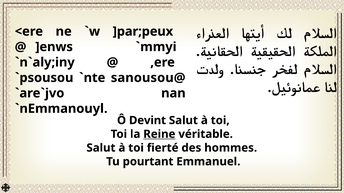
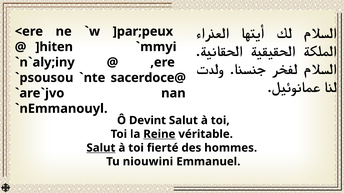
]enws: ]enws -> ]hiten (54, 47)
sanousou@: sanousou@ -> sacerdoce@ (148, 78)
Salut underline: none -> present (101, 148)
pourtant: pourtant -> niouwini (148, 162)
